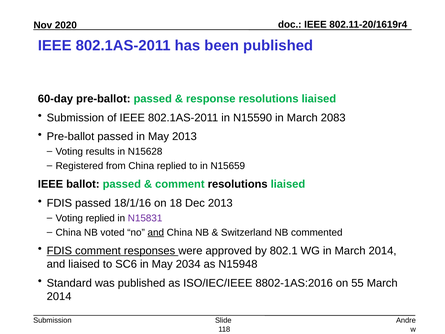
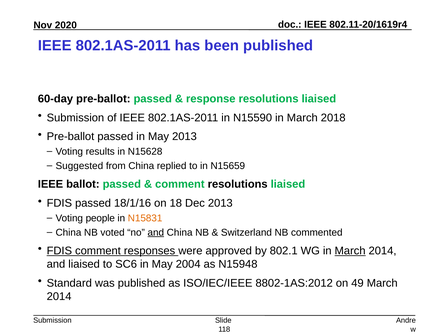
2083: 2083 -> 2018 (333, 118)
Registered: Registered -> Suggested (79, 166)
Voting replied: replied -> people (100, 218)
N15831 colour: purple -> orange (145, 218)
March underline: none -> present (350, 251)
2034: 2034 -> 2004 (188, 264)
8802-1AS:2016: 8802-1AS:2016 -> 8802-1AS:2012 (294, 283)
55: 55 -> 49 (357, 283)
